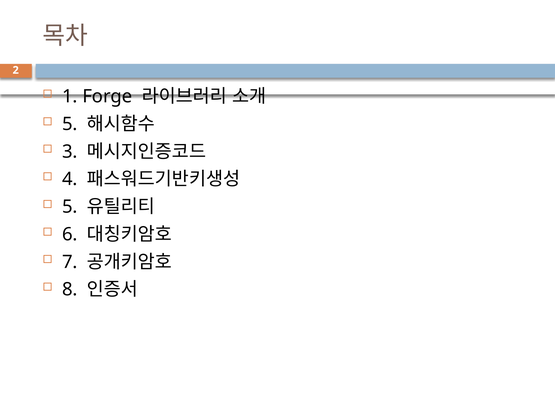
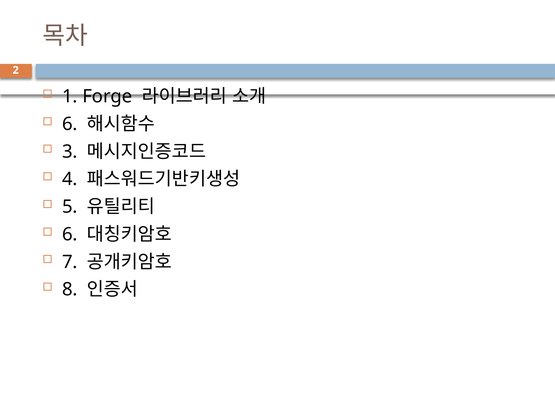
5: 5 -> 6 (70, 124)
